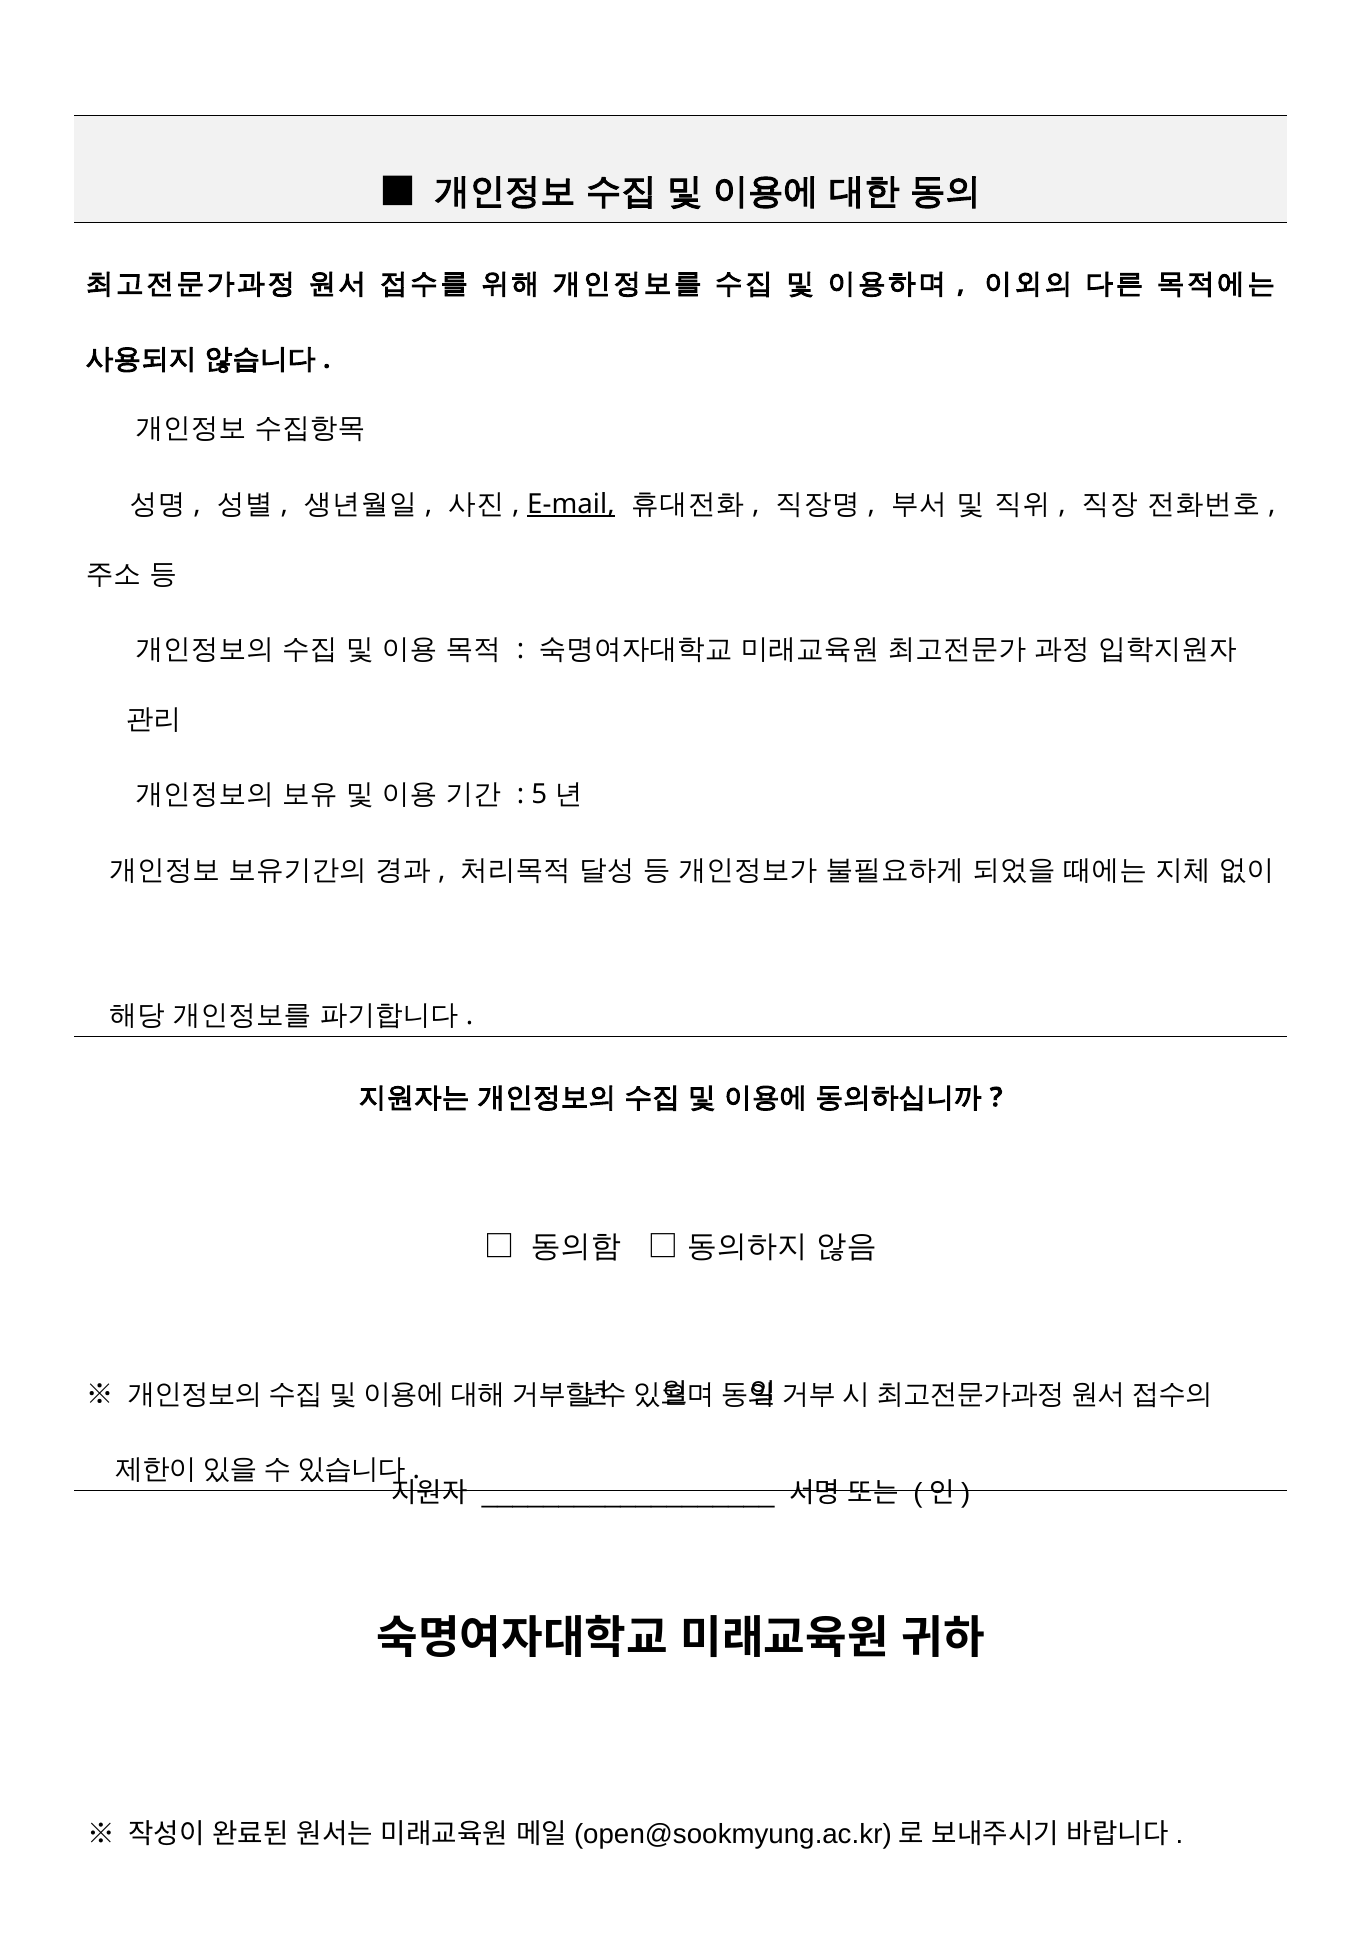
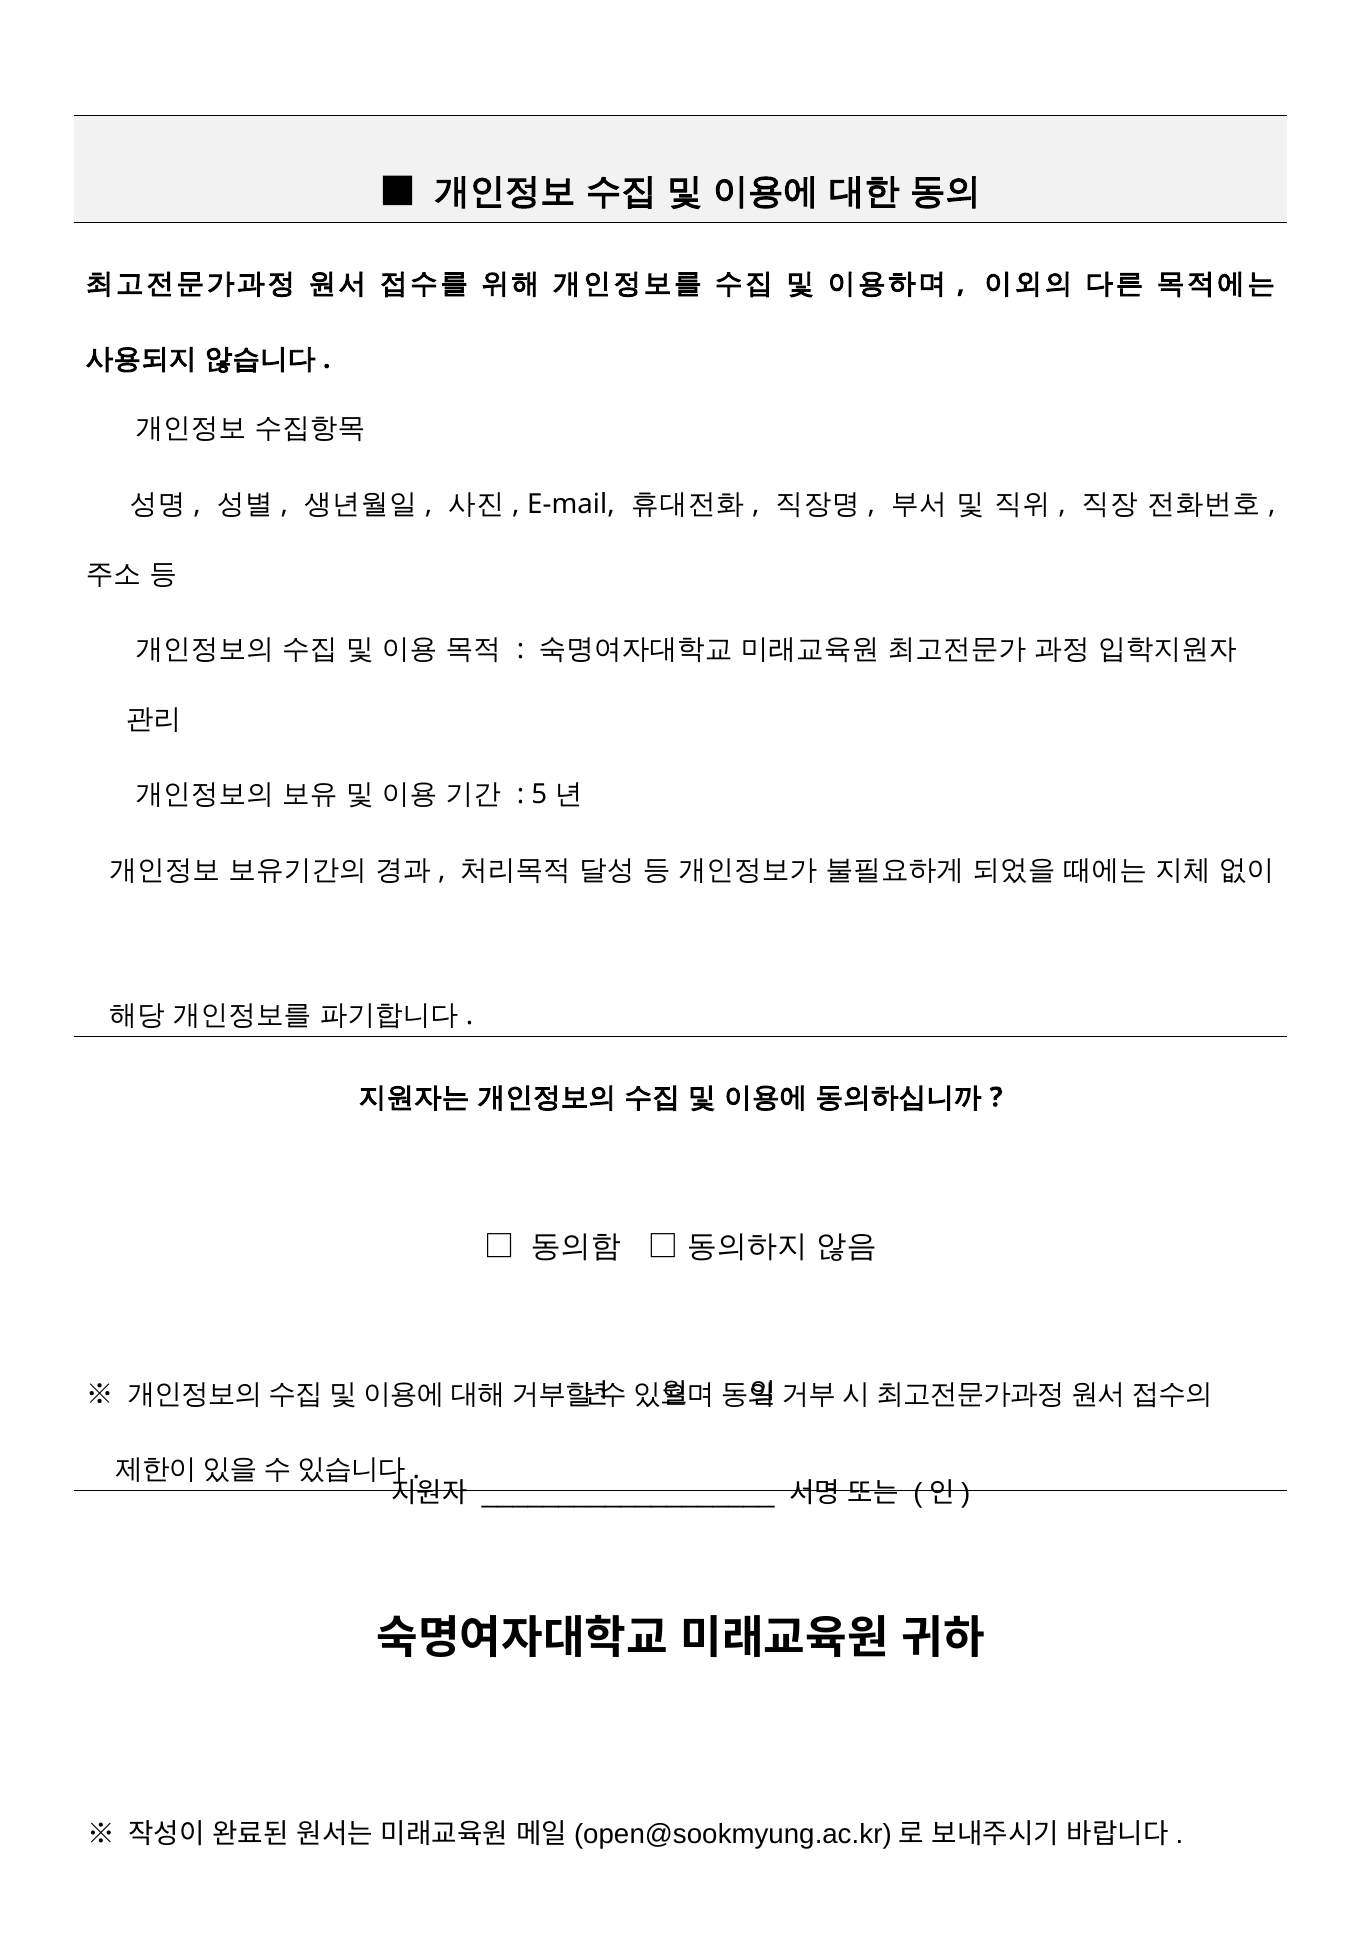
E-mail underline: present -> none (571, 504)
